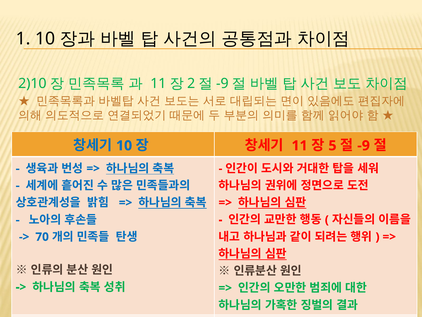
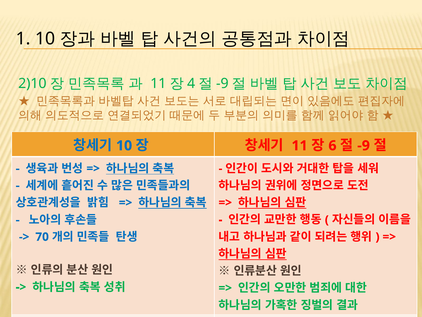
2: 2 -> 4 (191, 83)
5: 5 -> 6 (332, 145)
